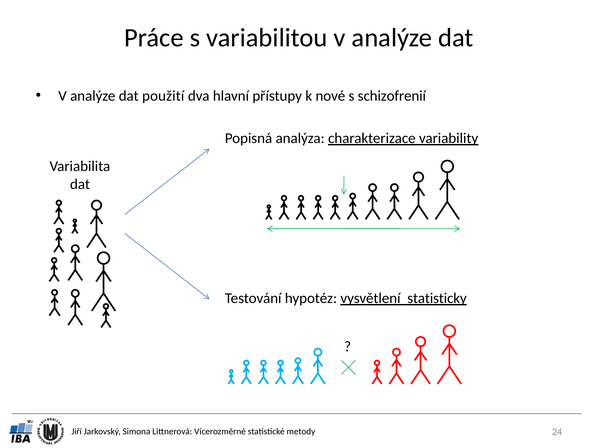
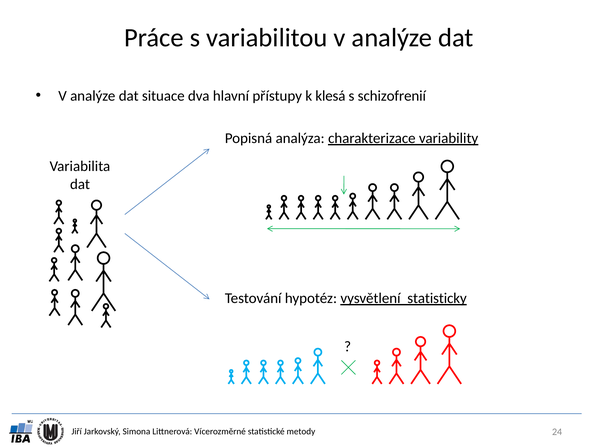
použití: použití -> situace (163, 96)
nové: nové -> klesá (330, 96)
